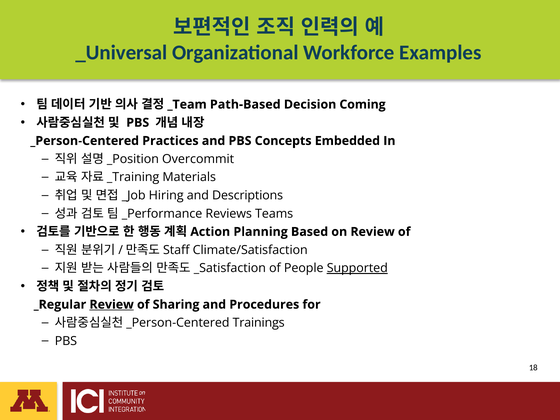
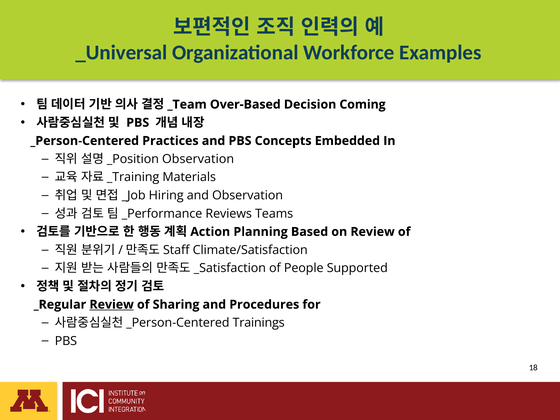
Path-Based: Path-Based -> Over-Based (245, 104)
Overcommit: Overcommit -> Observation (198, 159)
and Descriptions: Descriptions -> Observation (248, 195)
Supported underline: present -> none (357, 268)
